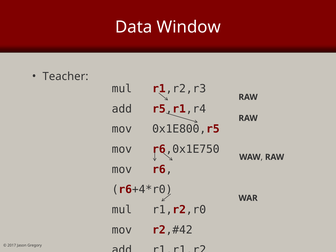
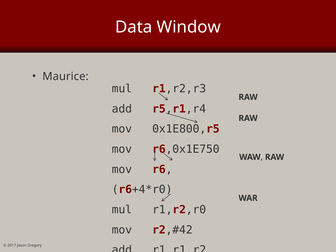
Teacher: Teacher -> Maurice (65, 76)
